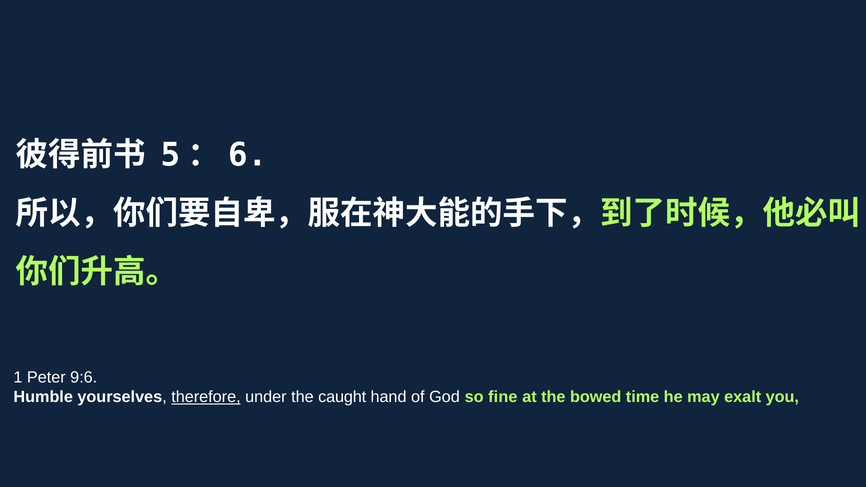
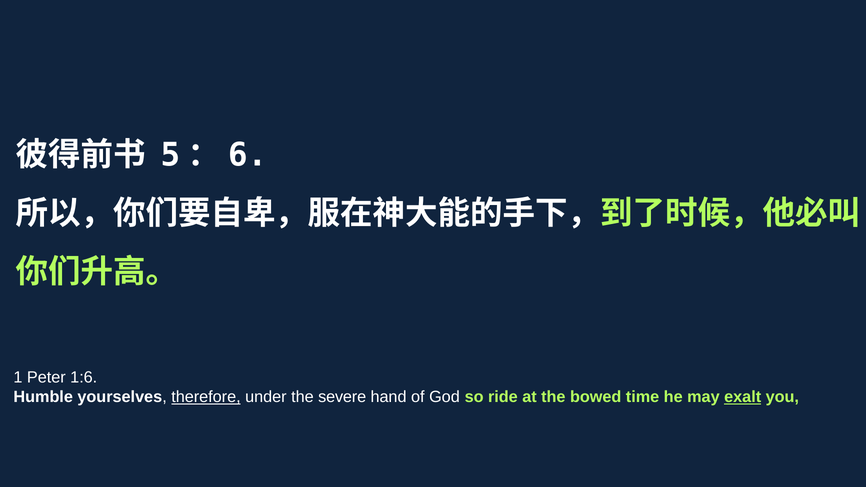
9:6: 9:6 -> 1:6 (84, 378)
caught: caught -> severe (342, 397)
fine: fine -> ride (503, 397)
exalt underline: none -> present (743, 397)
